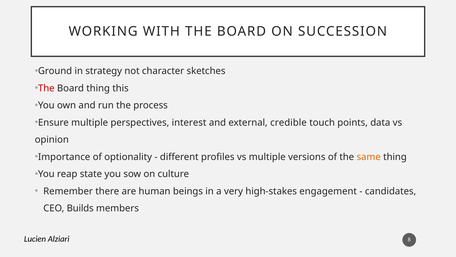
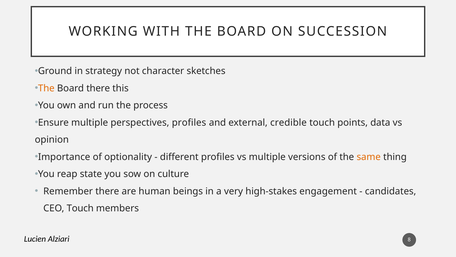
The colour: red -> orange (46, 88)
Board thing: thing -> there (98, 88)
perspectives interest: interest -> profiles (189, 122)
CEO Builds: Builds -> Touch (80, 208)
